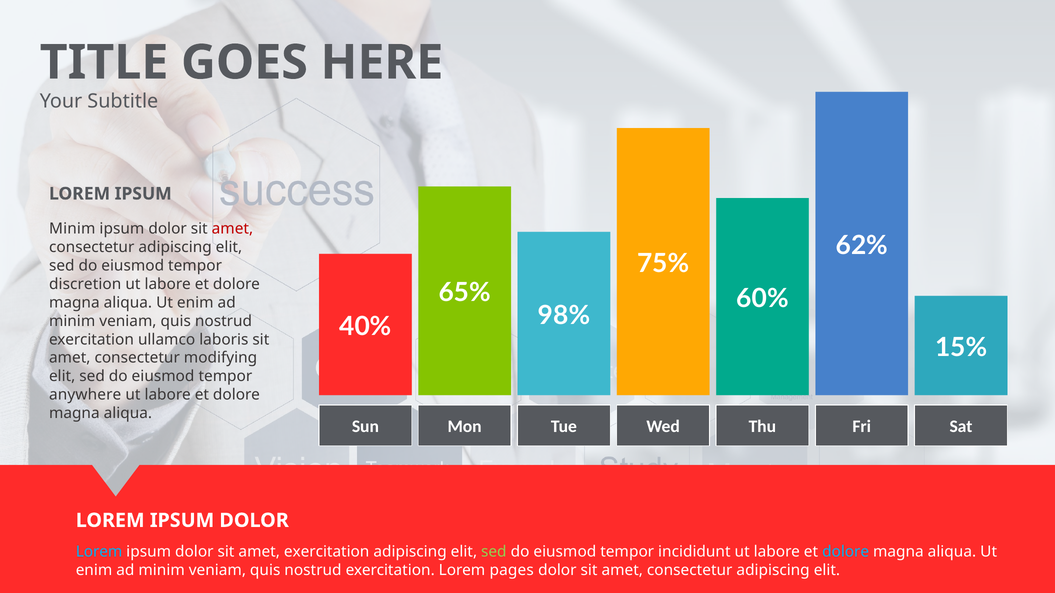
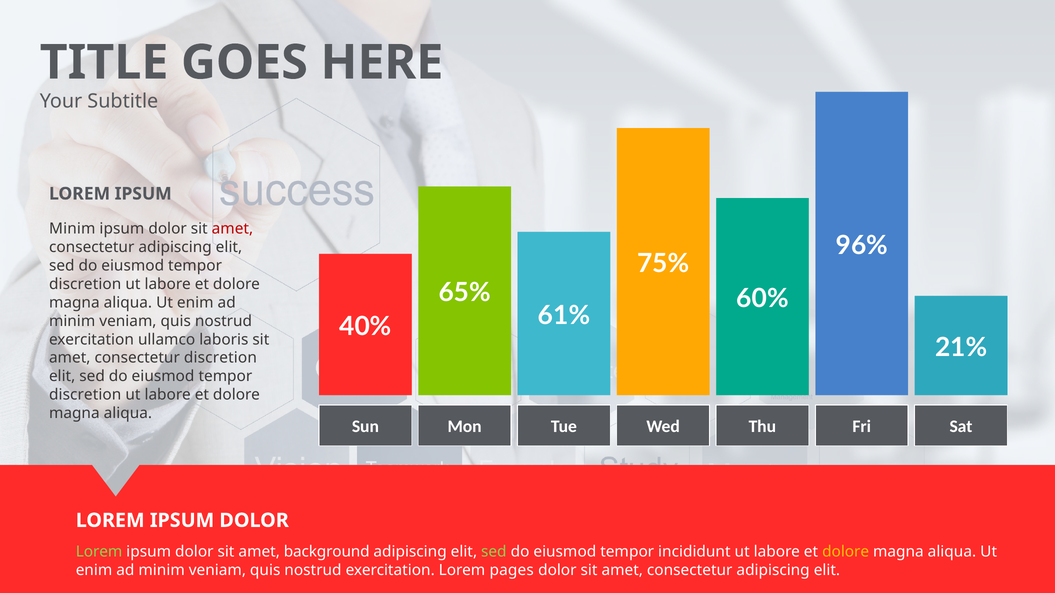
62%: 62% -> 96% (862, 246)
98%: 98% -> 61% (564, 316)
15%: 15% -> 21% (961, 348)
consectetur modifying: modifying -> discretion (220, 358)
anywhere: anywhere -> discretion (85, 395)
Lorem colour: light blue -> light green (99, 552)
amet exercitation: exercitation -> background (327, 552)
dolore colour: light blue -> yellow (846, 552)
